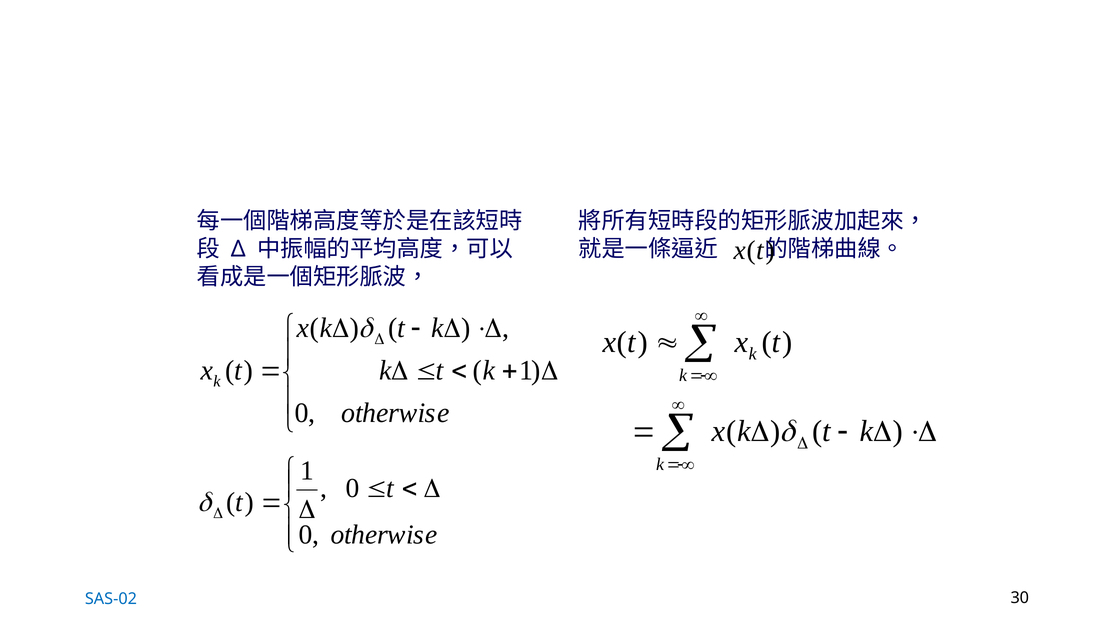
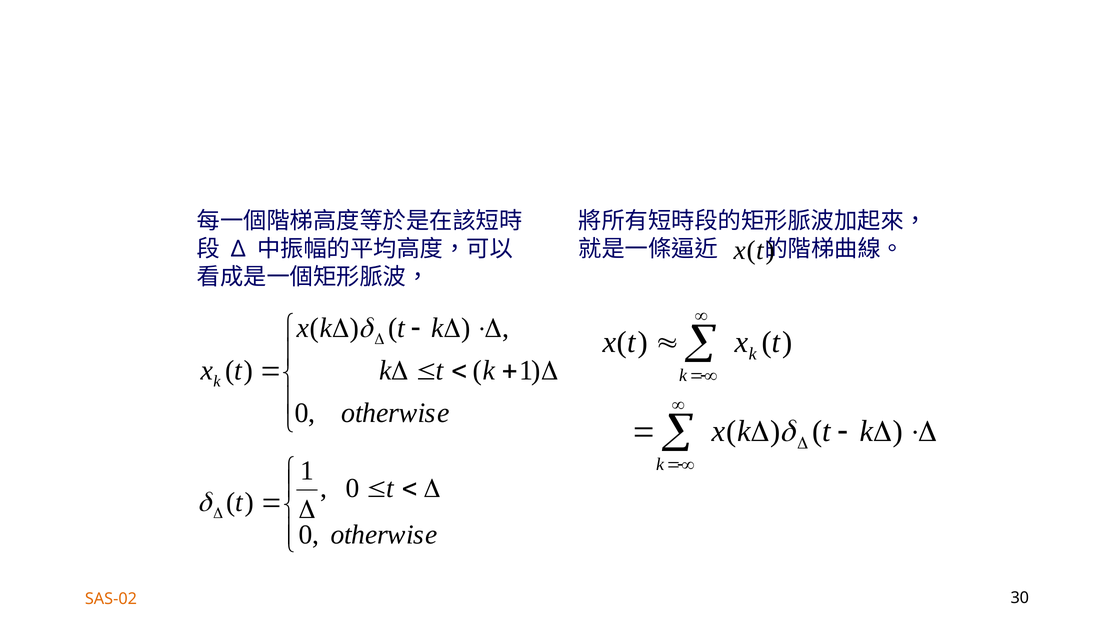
SAS-02 colour: blue -> orange (111, 599)
